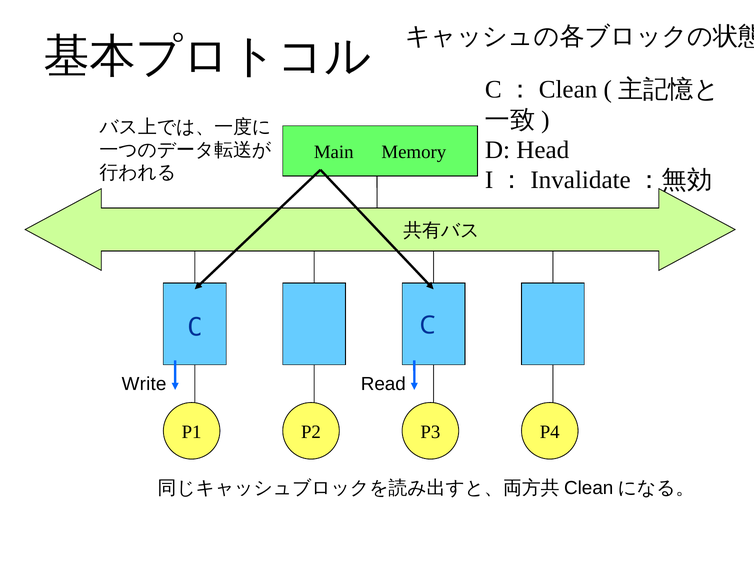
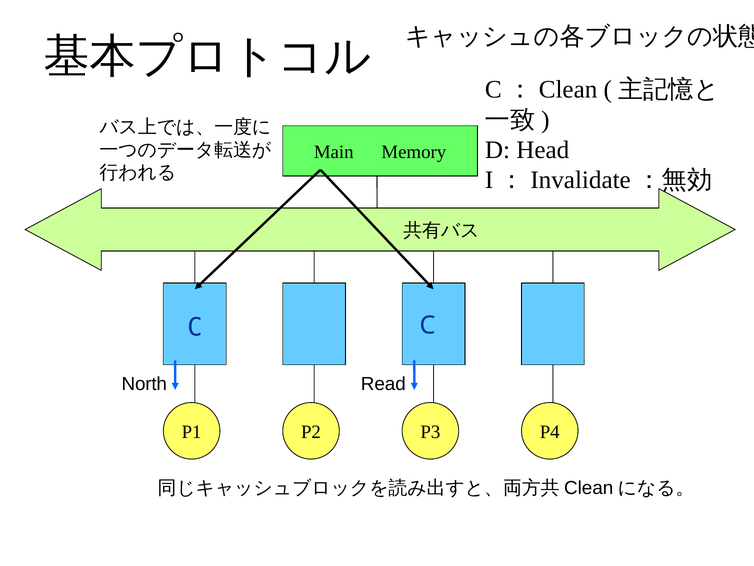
Write: Write -> North (144, 384)
